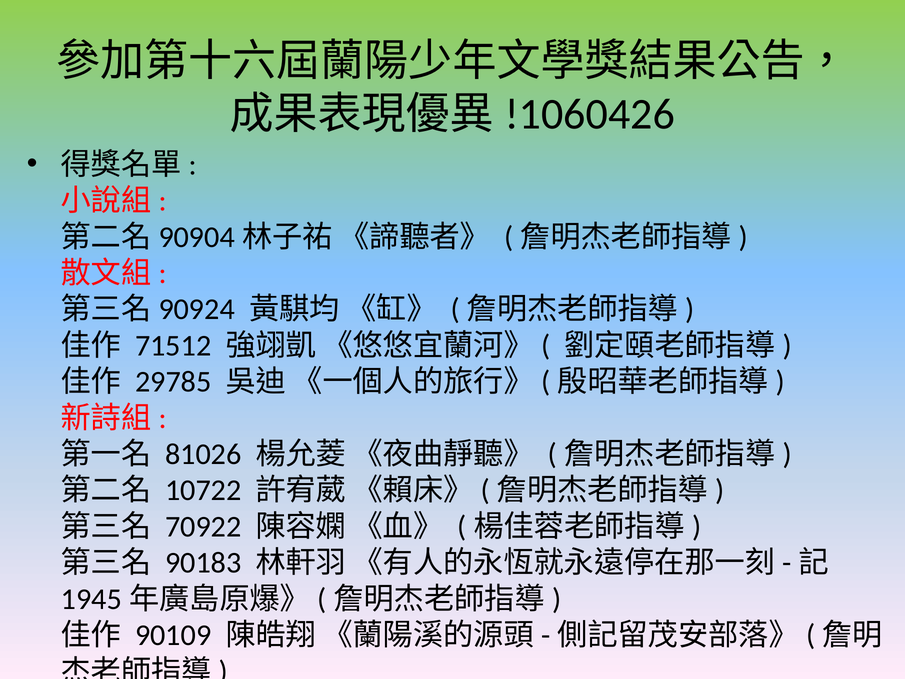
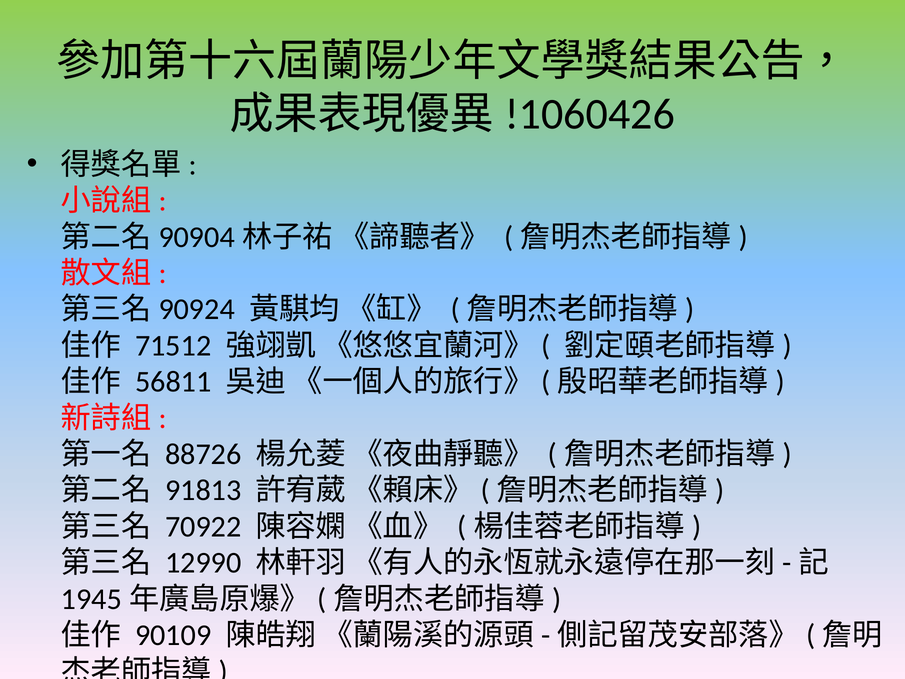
29785: 29785 -> 56811 (173, 382)
81026: 81026 -> 88726 (203, 454)
10722: 10722 -> 91813 (203, 490)
90183: 90183 -> 12990 (203, 563)
